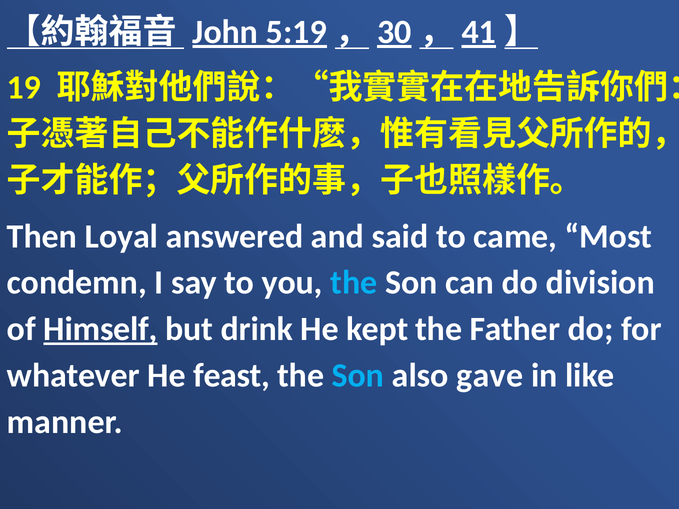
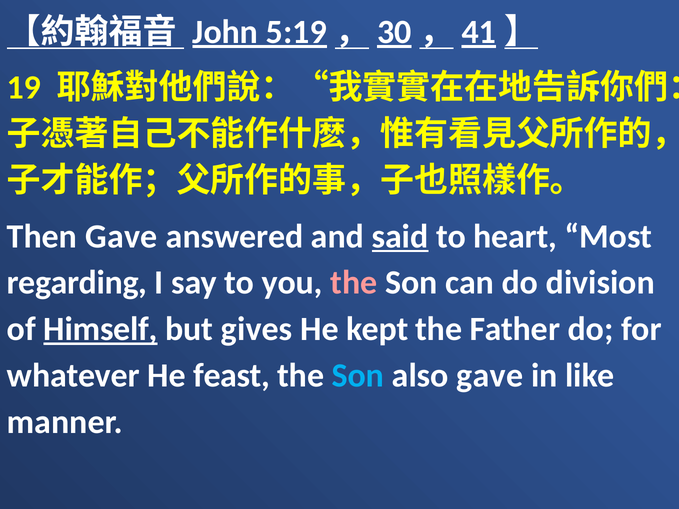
Then Loyal: Loyal -> Gave (121, 236)
said underline: none -> present (400, 236)
came: came -> heart (515, 236)
condemn: condemn -> regarding (77, 283)
the colour: light blue -> pink (354, 283)
drink: drink -> gives (257, 329)
